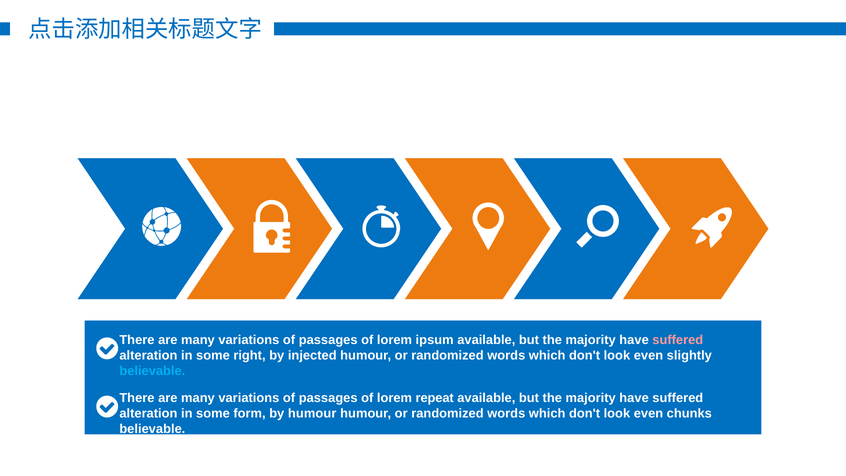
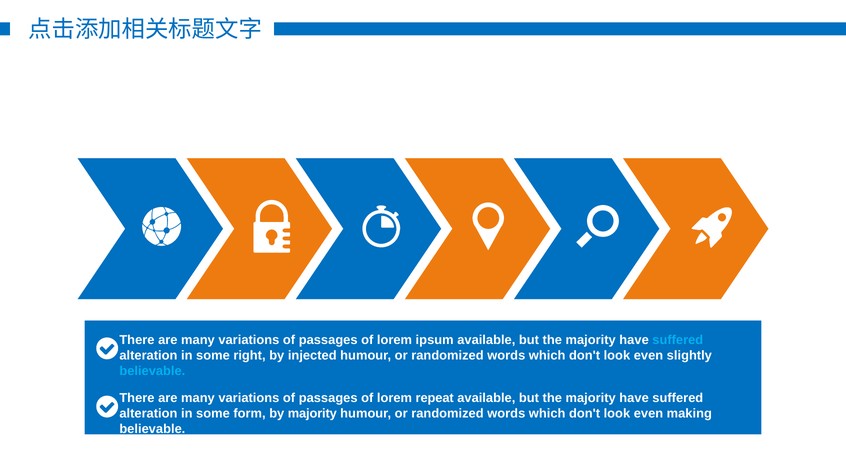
suffered colour: pink -> light blue (678, 340)
by humour: humour -> majority (312, 414)
chunks: chunks -> making (689, 414)
